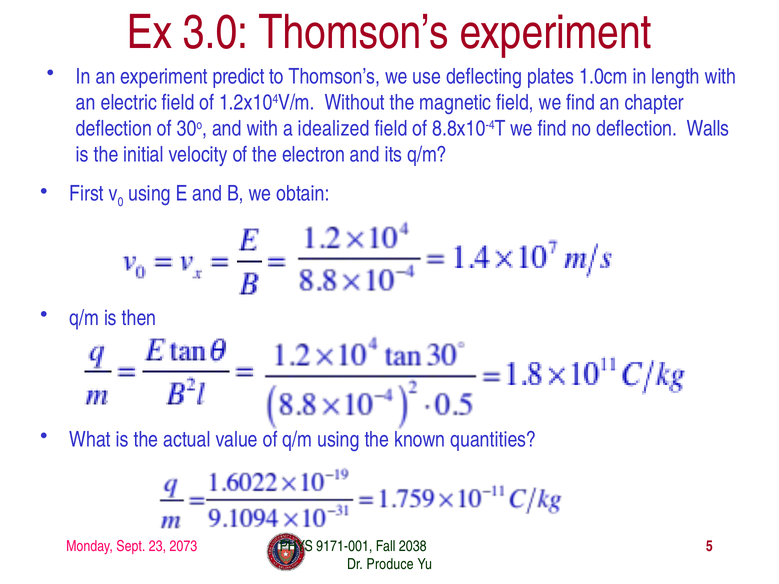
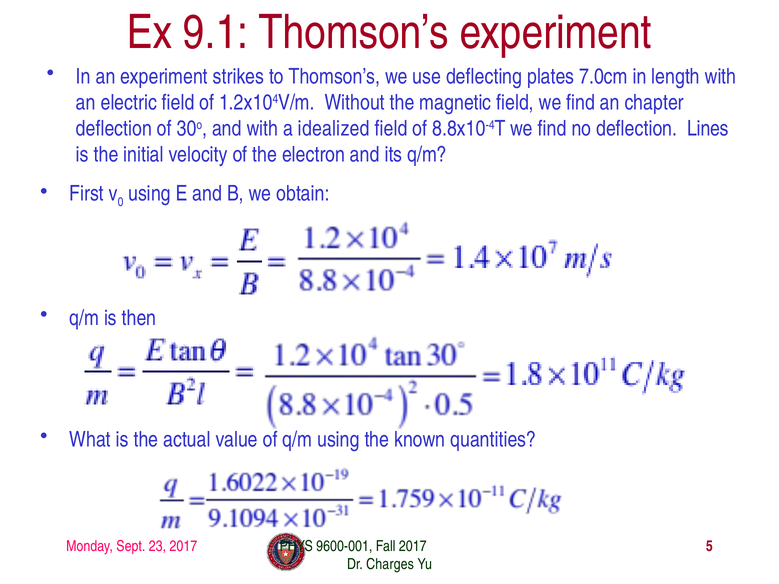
3.0: 3.0 -> 9.1 (216, 33)
predict: predict -> strikes (238, 77)
1.0cm: 1.0cm -> 7.0cm (603, 77)
Walls: Walls -> Lines (708, 129)
23 2073: 2073 -> 2017 (183, 546)
9171-001: 9171-001 -> 9600-001 (344, 546)
Fall 2038: 2038 -> 2017 (413, 546)
Produce: Produce -> Charges (390, 565)
